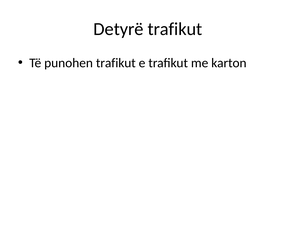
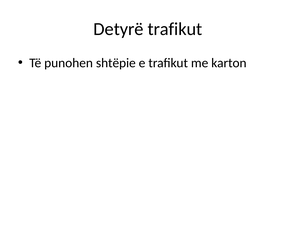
punohen trafikut: trafikut -> shtëpie (116, 63)
